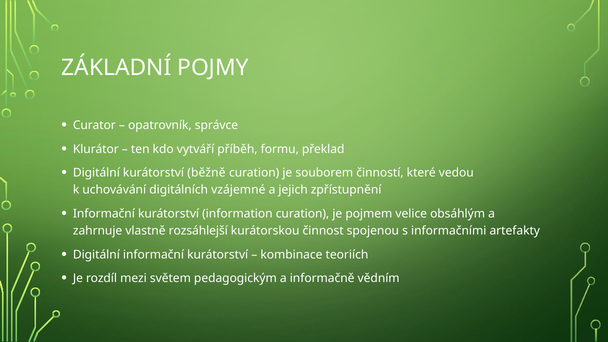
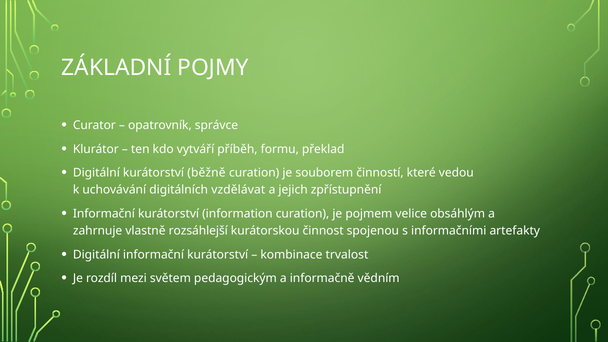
vzájemné: vzájemné -> vzdělávat (238, 190)
teoriích: teoriích -> trvalost (347, 255)
